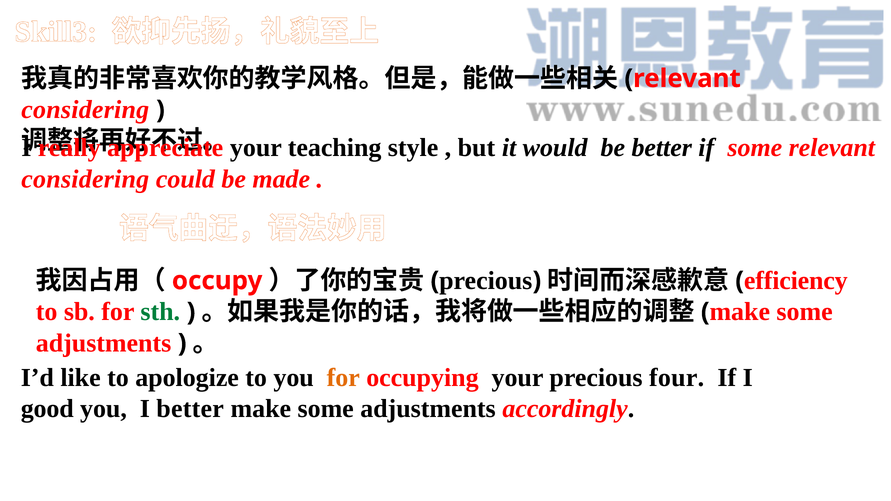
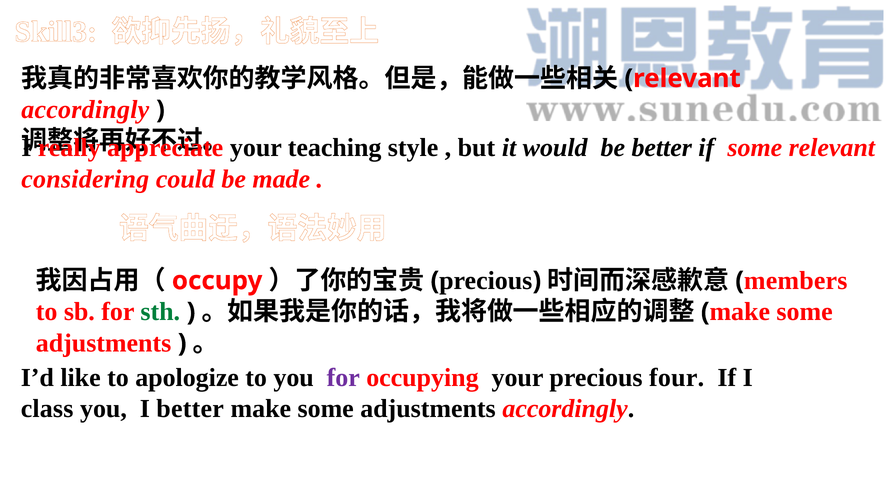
considering: considering -> accordingly (85, 110)
efficiency: efficiency -> members (796, 281)
for colour: orange -> purple (343, 378)
good: good -> class (47, 409)
